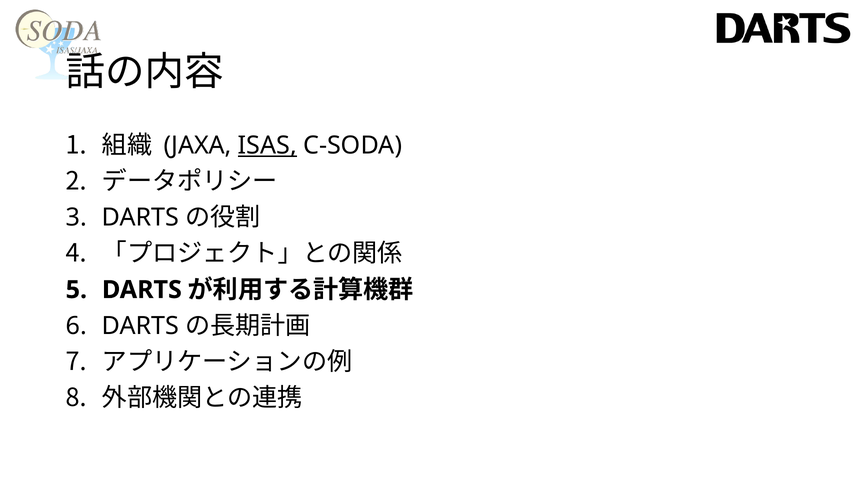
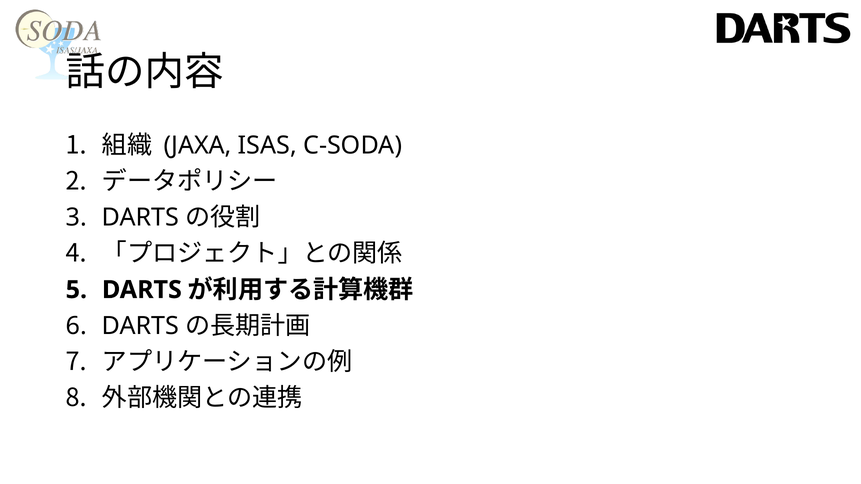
ISAS underline: present -> none (267, 146)
